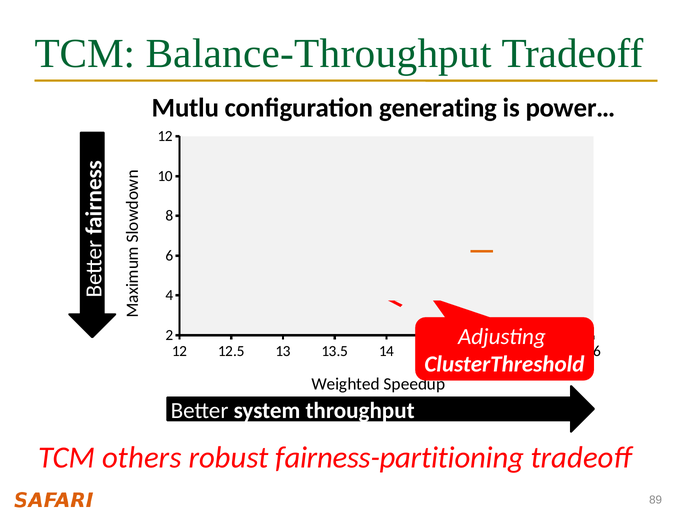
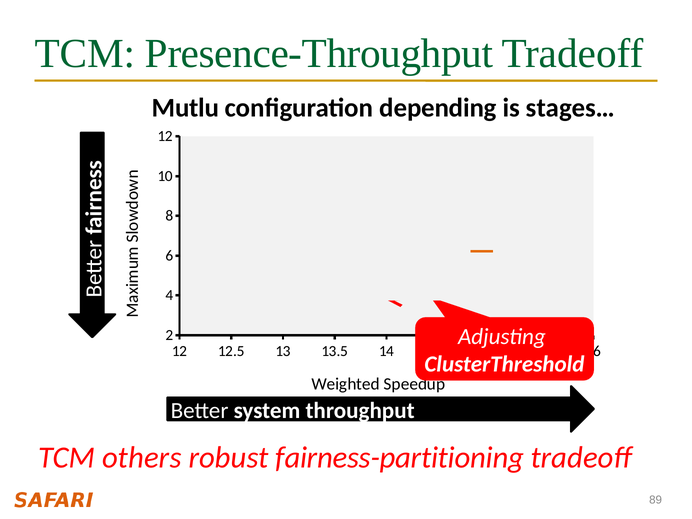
Balance-Throughput: Balance-Throughput -> Presence-Throughput (319, 54)
generating: generating -> depending (438, 108)
power…: power… -> stages… (570, 108)
